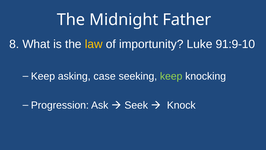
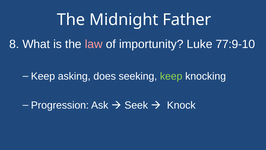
law colour: yellow -> pink (94, 44)
91:9-10: 91:9-10 -> 77:9-10 (235, 44)
case: case -> does (105, 76)
